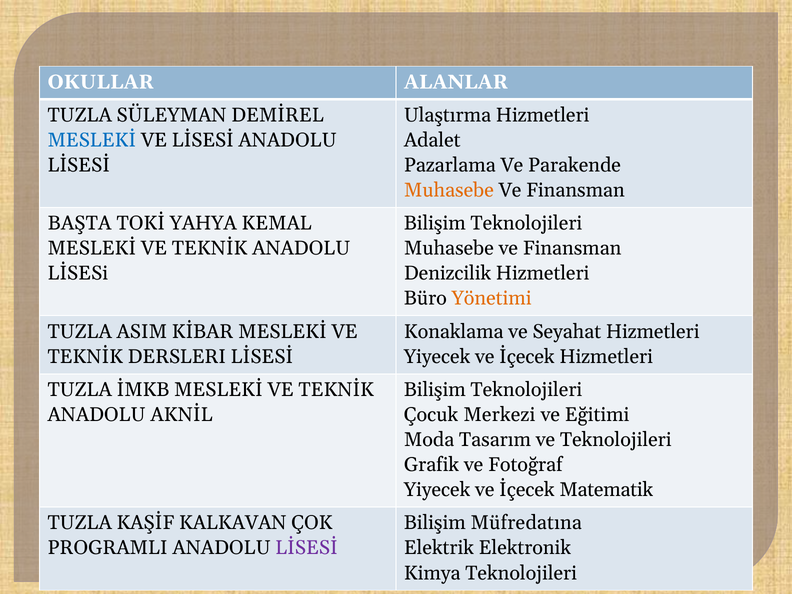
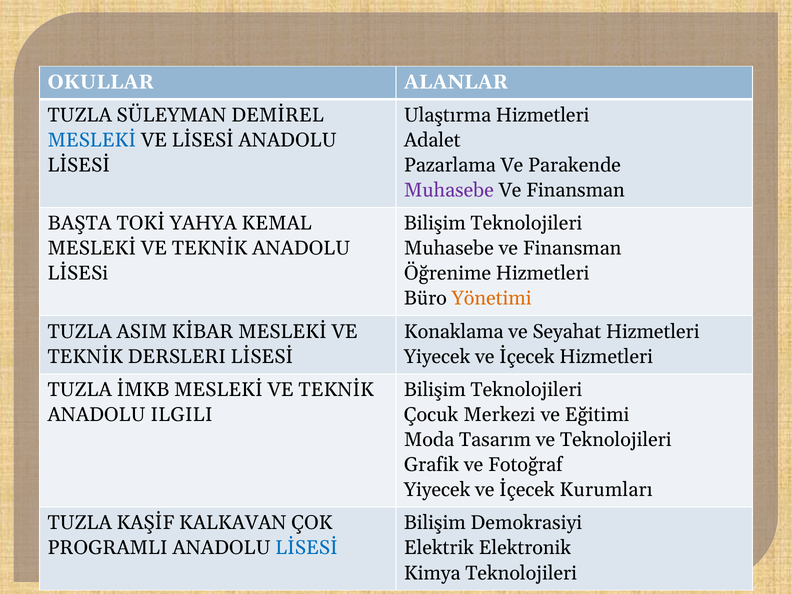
Muhasebe colour: orange -> purple (449, 190)
Denizcilik: Denizcilik -> Öğrenime (448, 273)
AKNİL: AKNİL -> ILGILI (182, 415)
Matematik: Matematik -> Kurumları (606, 490)
Müfredatına: Müfredatına -> Demokrasiyi (526, 523)
LİSESİ colour: purple -> blue (307, 548)
